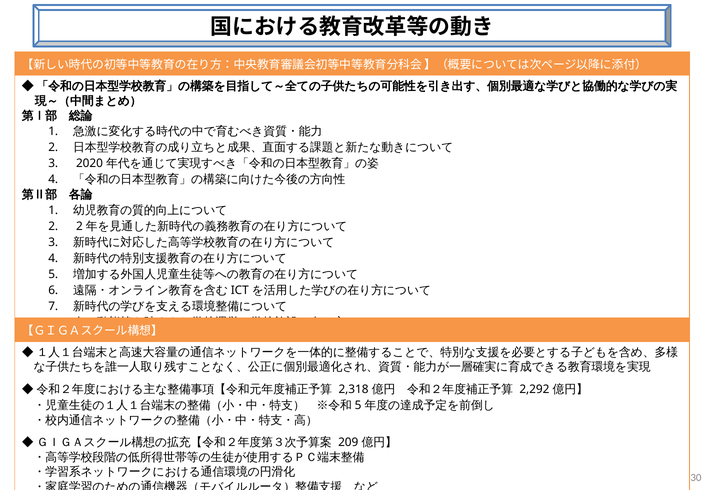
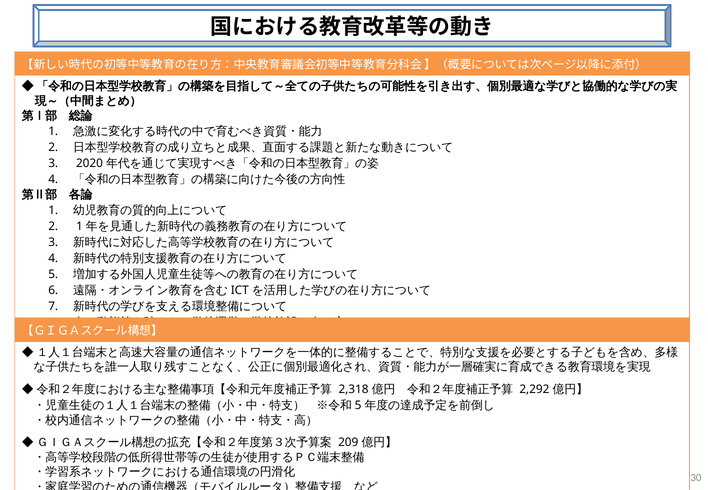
2 2: 2 -> 1 (79, 226)
